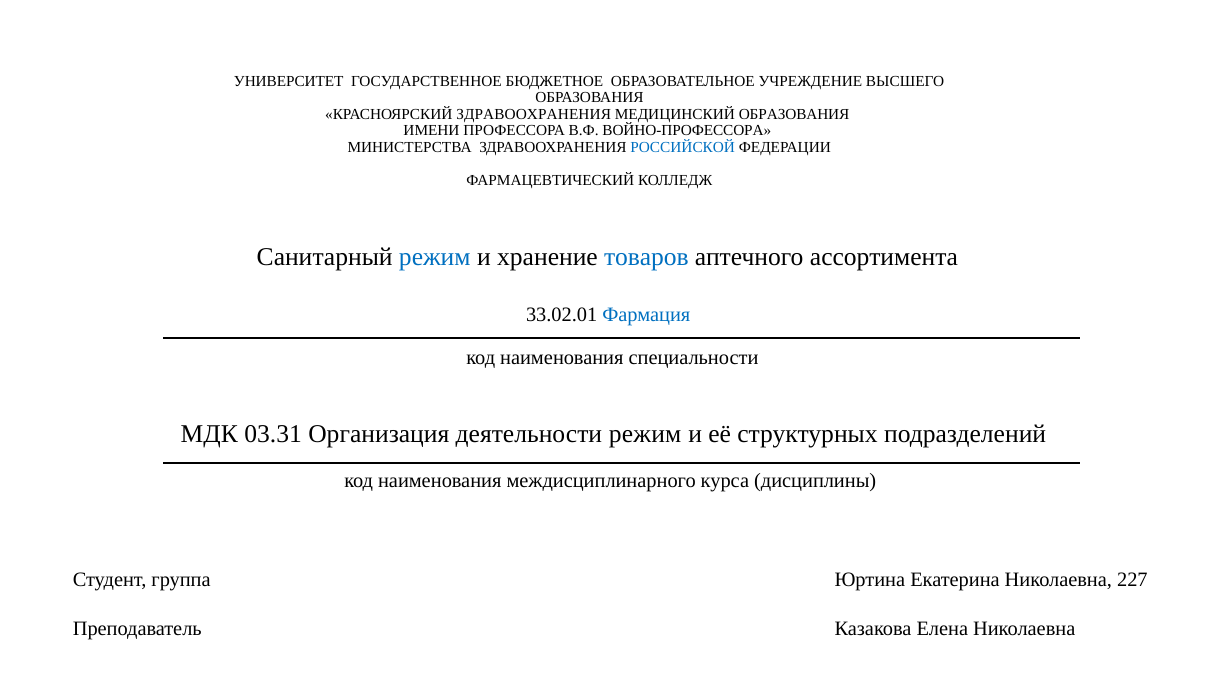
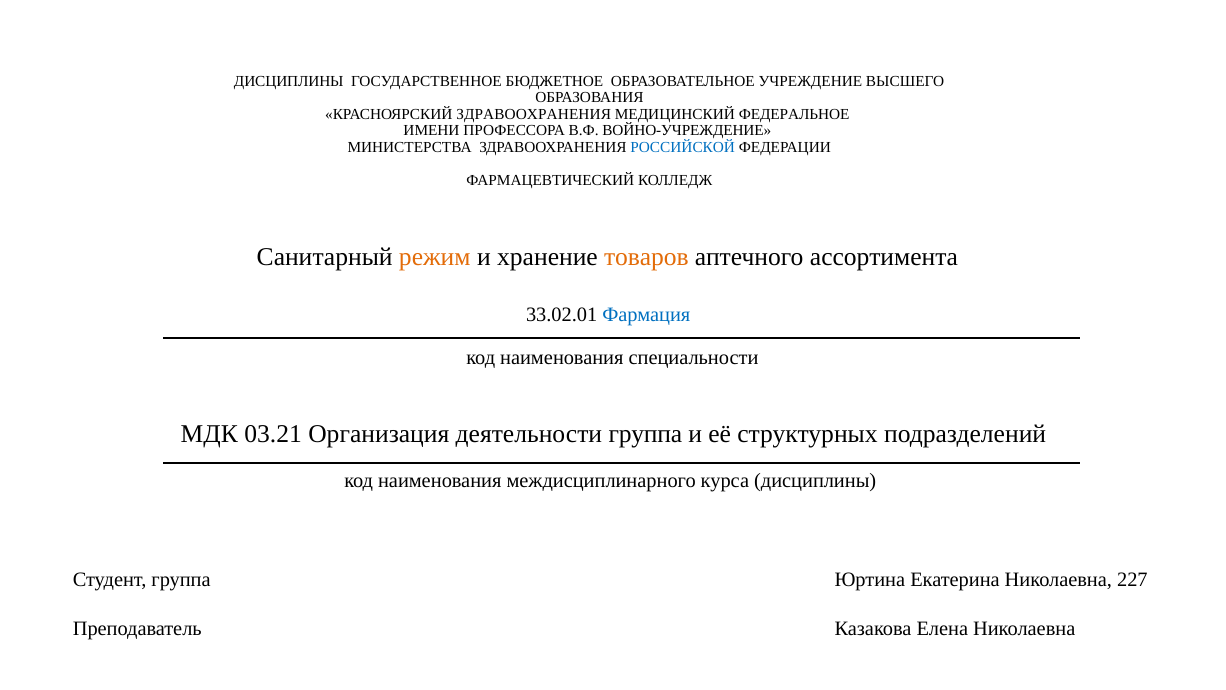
УНИВЕРСИТЕТ: УНИВЕРСИТЕТ -> ДИСЦИПЛИНЫ (289, 81)
МЕДИЦИНСКИЙ ОБРАЗОВАНИЯ: ОБРАЗОВАНИЯ -> ФЕДЕРАЛЬНОЕ (794, 114)
ВОЙНО-ПРОФЕССОРА: ВОЙНО-ПРОФЕССОРА -> ВОЙНО-УЧРЕЖДЕНИЕ (687, 131)
режим colour: blue -> orange (435, 257)
товаров colour: blue -> orange (646, 257)
03.31: 03.31 -> 03.21 (273, 434)
деятельности режим: режим -> группа (645, 434)
